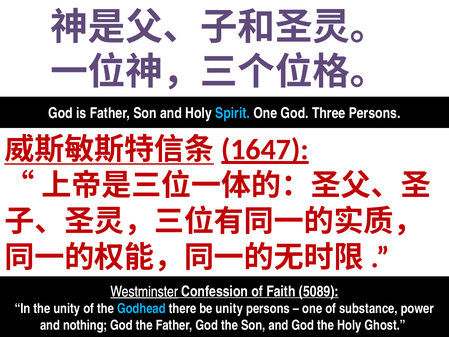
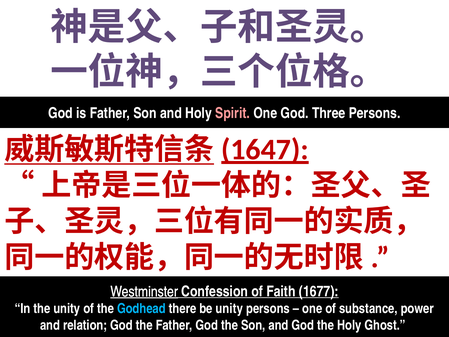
Spirit colour: light blue -> pink (233, 113)
5089: 5089 -> 1677 (319, 291)
nothing: nothing -> relation (85, 325)
